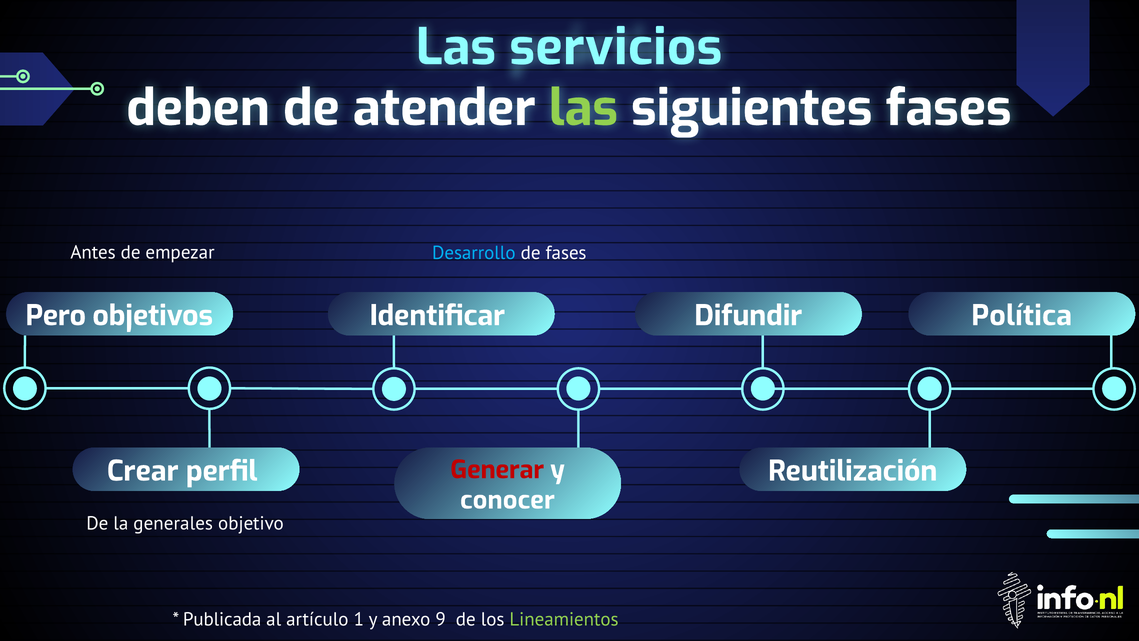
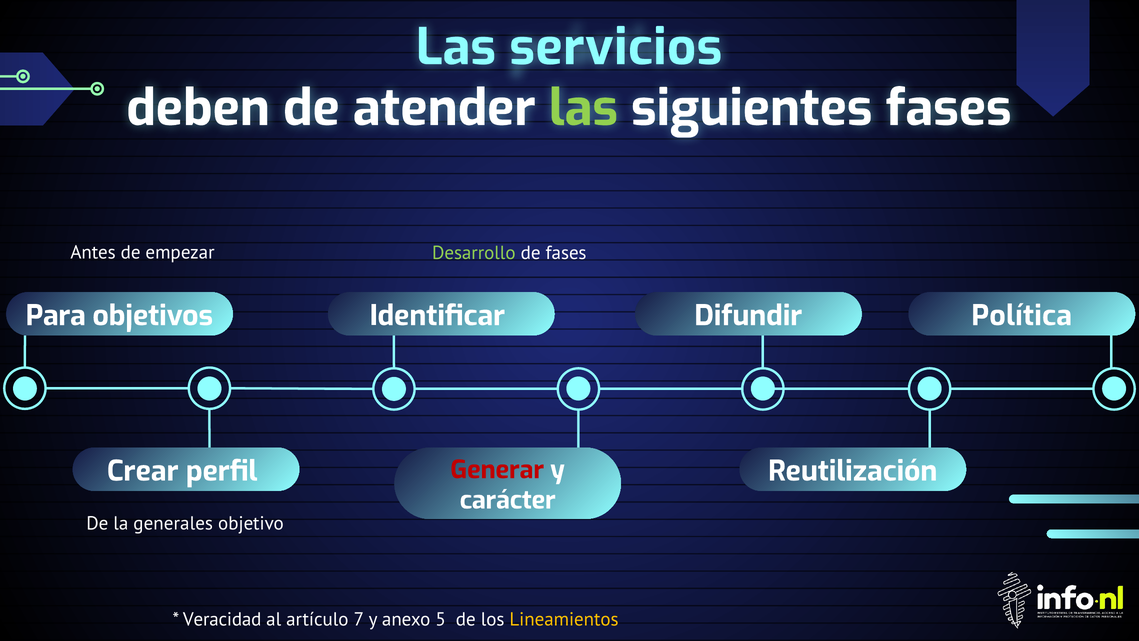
Desarrollo colour: light blue -> light green (474, 253)
Pero: Pero -> Para (56, 316)
conocer: conocer -> carácter (508, 500)
Publicada: Publicada -> Veracidad (222, 619)
1: 1 -> 7 (359, 619)
9: 9 -> 5 (441, 619)
Lineamientos colour: light green -> yellow (564, 619)
